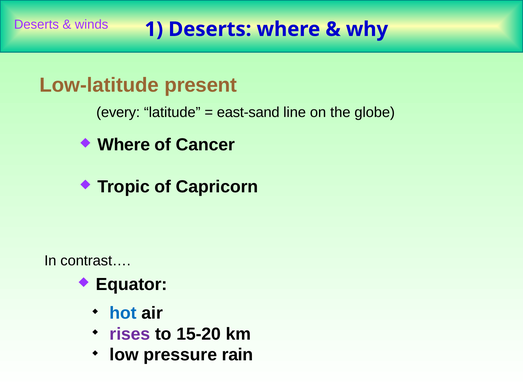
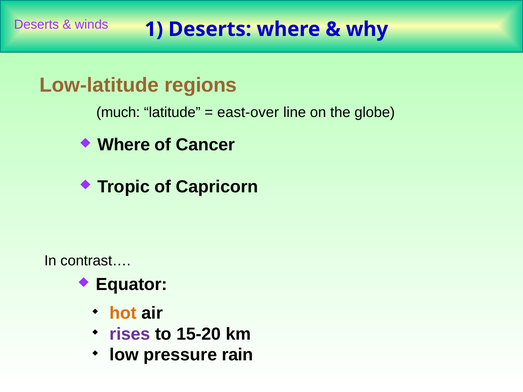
present: present -> regions (201, 85)
every: every -> much (118, 113)
east-sand: east-sand -> east-over (248, 113)
hot colour: blue -> orange (123, 313)
